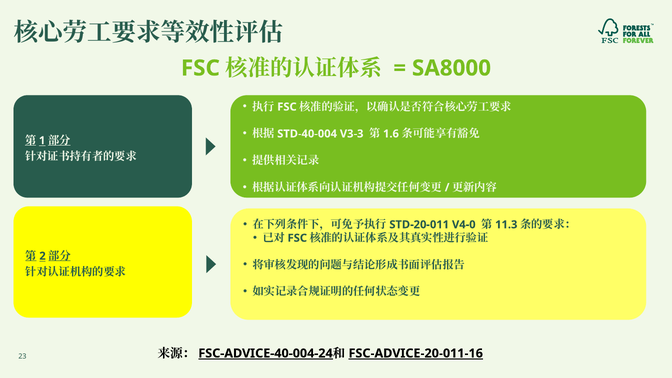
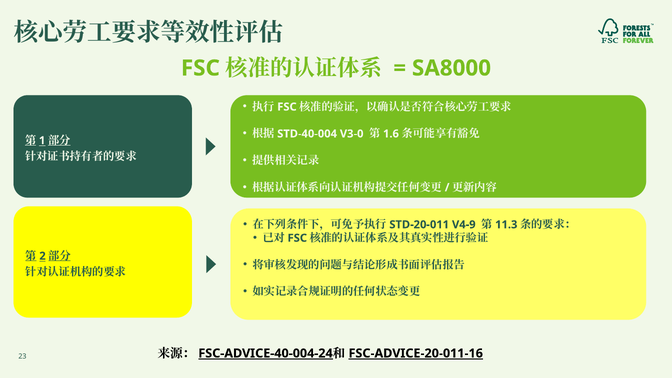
V3-3: V3-3 -> V3-0 (352, 134)
V4-0: V4-0 -> V4-9 (464, 225)
